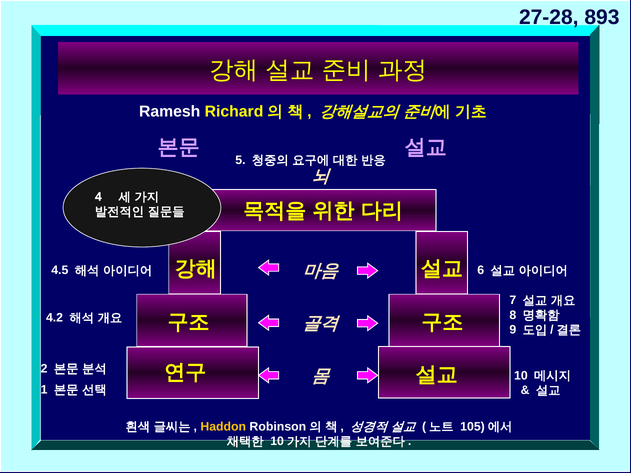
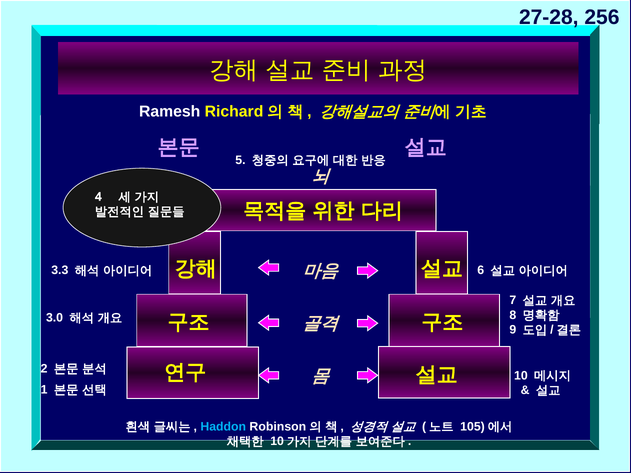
893: 893 -> 256 (602, 17)
4.5: 4.5 -> 3.3 (60, 271)
4.2: 4.2 -> 3.0 (55, 318)
Haddon colour: yellow -> light blue (223, 427)
